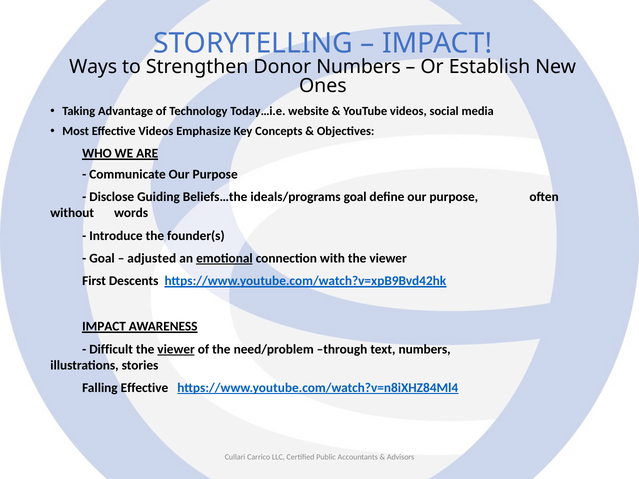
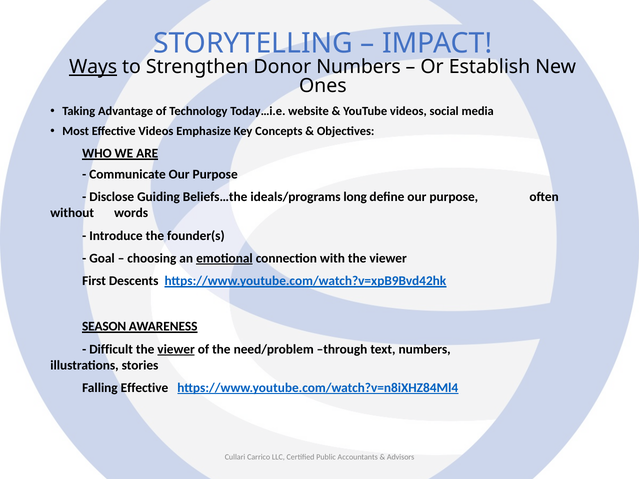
Ways underline: none -> present (93, 67)
ideals/programs goal: goal -> long (355, 197)
adjusted: adjusted -> choosing (152, 258)
IMPACT: IMPACT -> SEASON (104, 327)
